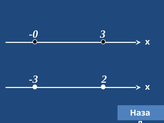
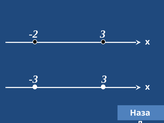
-0: -0 -> -2 (33, 34)
-3 2: 2 -> 3 (104, 79)
